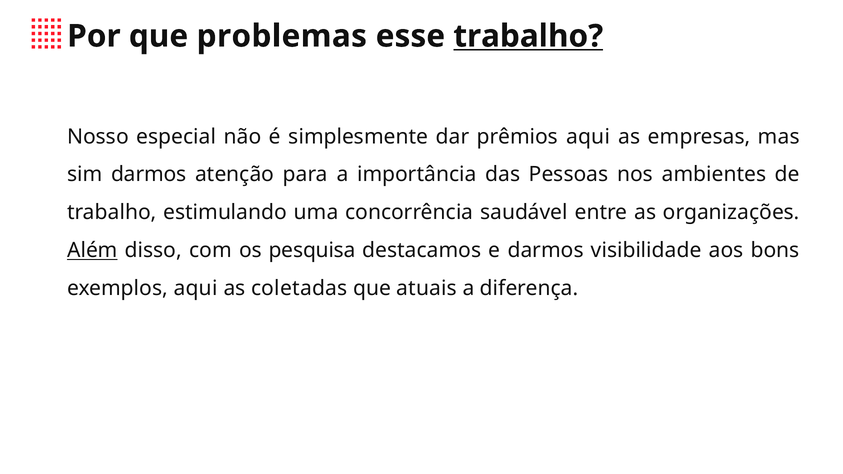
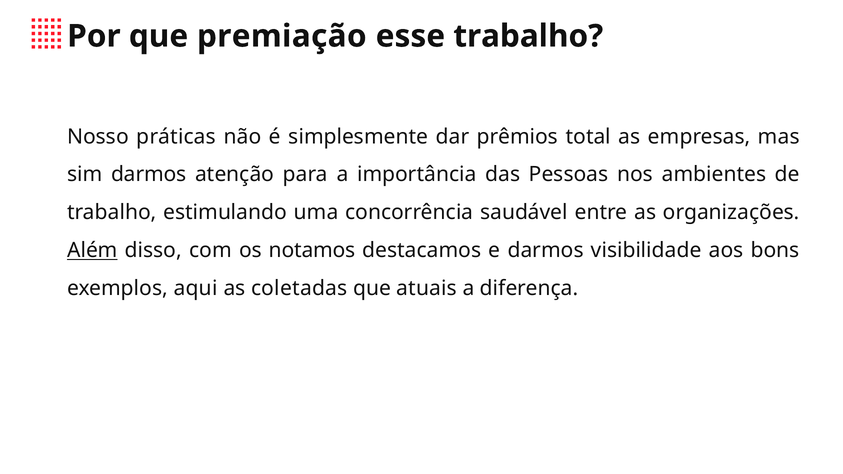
problemas: problemas -> premiação (282, 36)
trabalho underline: present -> none (528, 36)
especial: especial -> práticas (176, 137)
prêmios aqui: aqui -> total (588, 137)
pesquisa: pesquisa -> notamos (312, 250)
